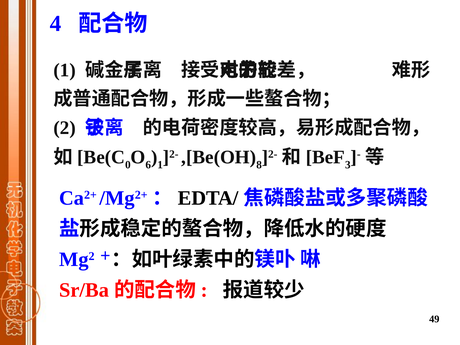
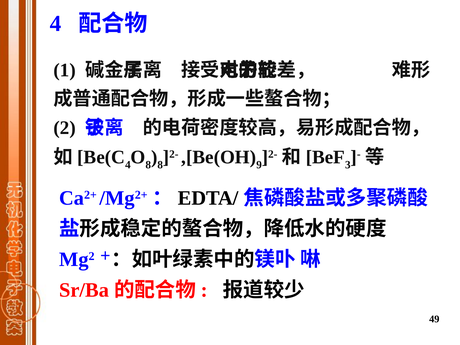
0: 0 -> 4 (128, 165)
6: 6 -> 8 (148, 165)
1: 1 -> 8 (160, 165)
8: 8 -> 9 (259, 165)
